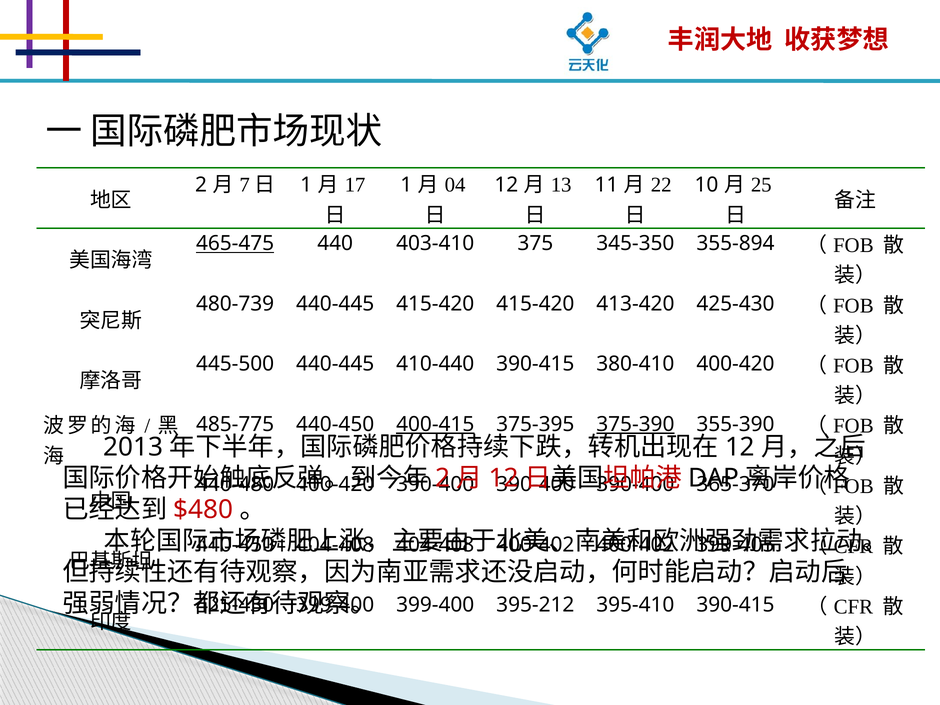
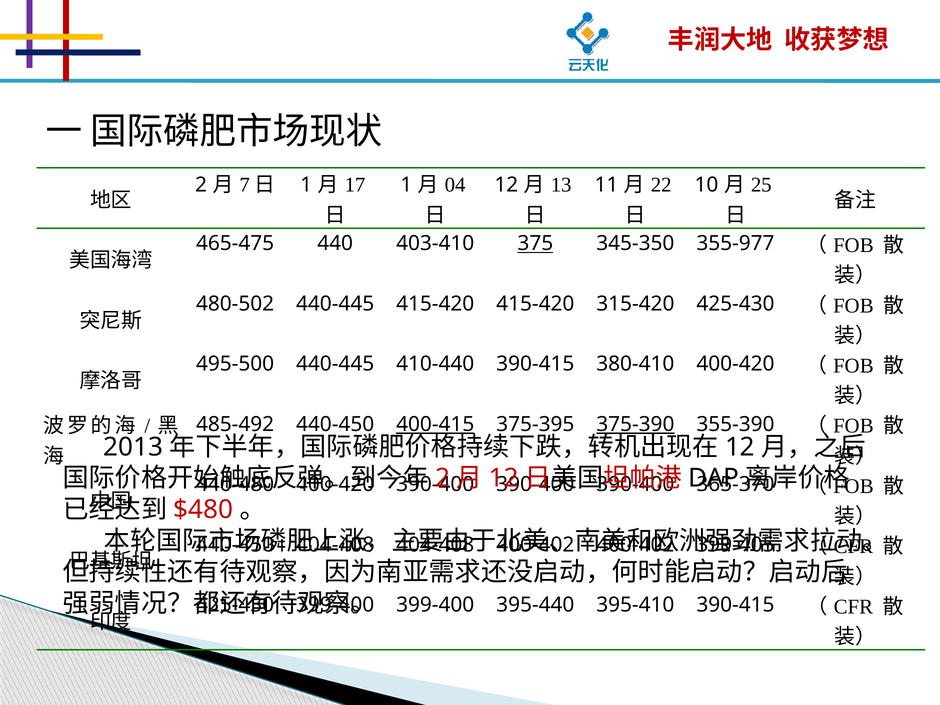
465-475 underline: present -> none (235, 244)
375 underline: none -> present (535, 244)
355-894: 355-894 -> 355-977 (735, 244)
480-739: 480-739 -> 480-502 (235, 304)
413-420: 413-420 -> 315-420 (635, 304)
445-500: 445-500 -> 495-500 (235, 364)
485-775: 485-775 -> 485-492 (235, 424)
395-212: 395-212 -> 395-440 (535, 605)
